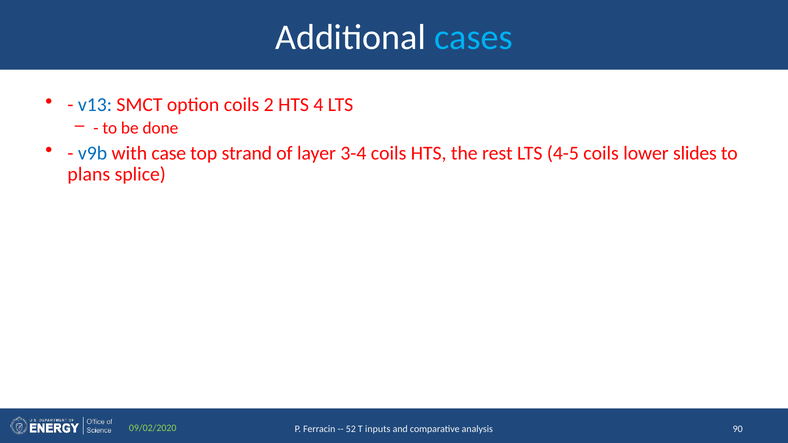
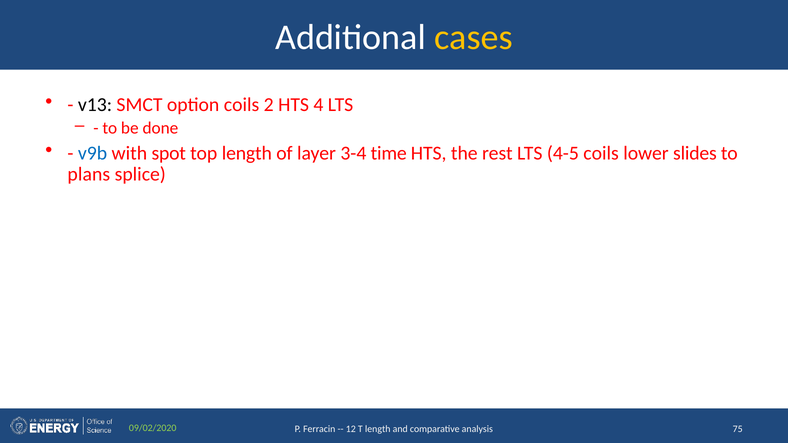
cases colour: light blue -> yellow (473, 37)
v13 colour: blue -> black (95, 105)
case: case -> spot (169, 153)
top strand: strand -> length (247, 153)
3-4 coils: coils -> time (389, 153)
52: 52 -> 12 (351, 429)
T inputs: inputs -> length (378, 429)
90: 90 -> 75 (738, 429)
